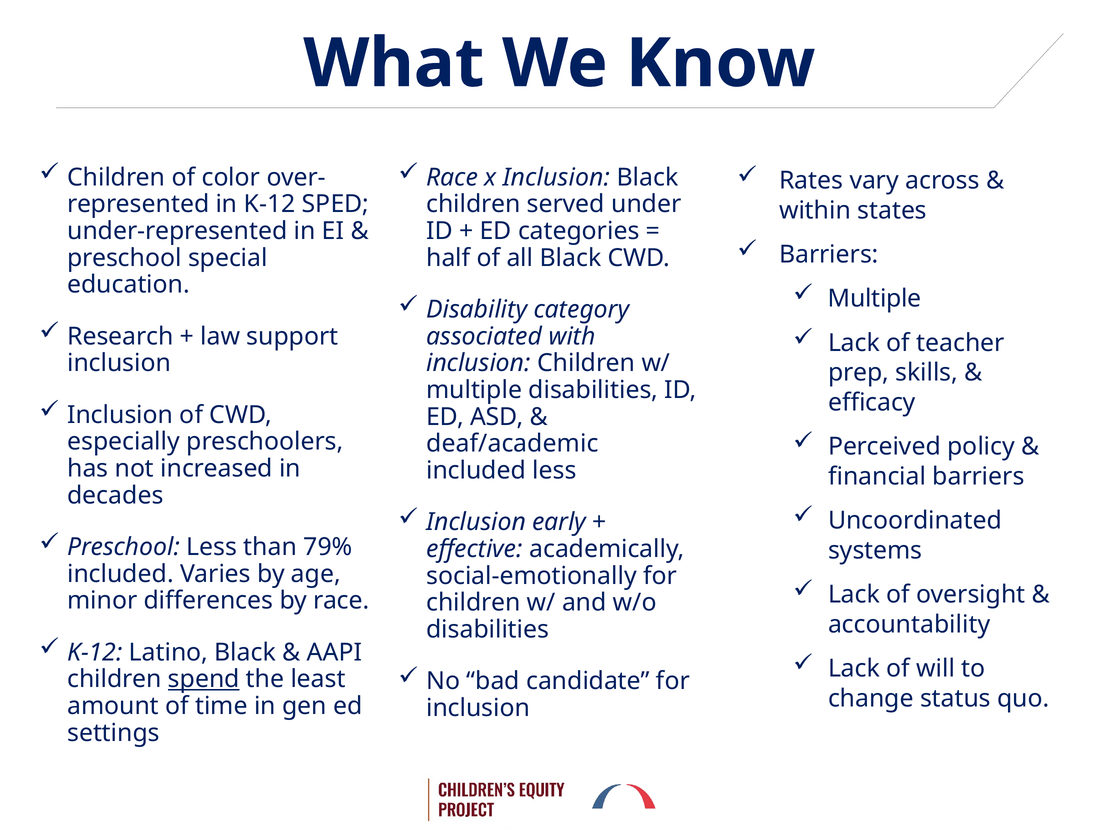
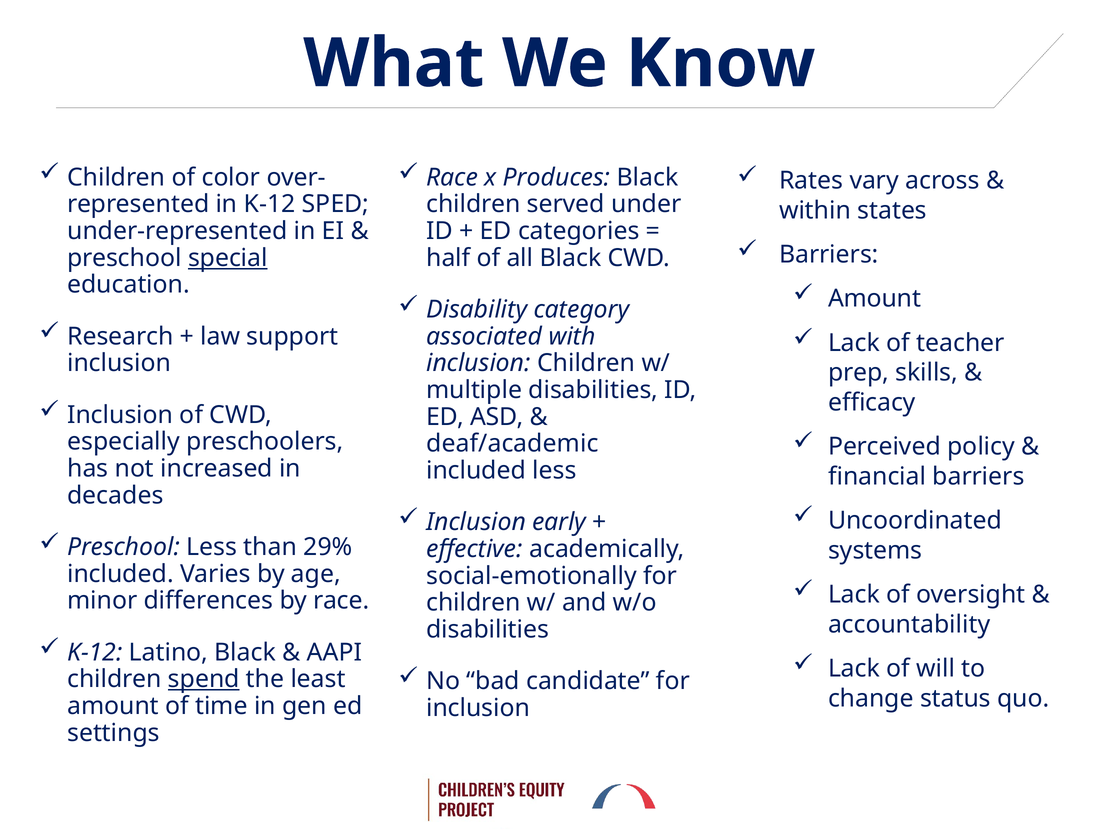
x Inclusion: Inclusion -> Produces (557, 177)
special underline: none -> present (228, 258)
Multiple: Multiple -> Amount (875, 299)
79%: 79% -> 29% (328, 547)
